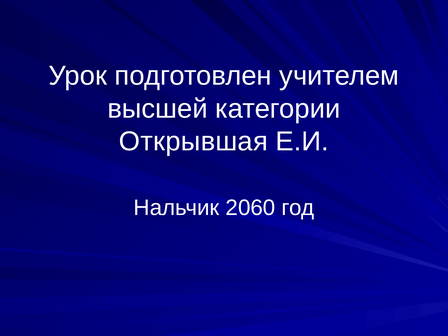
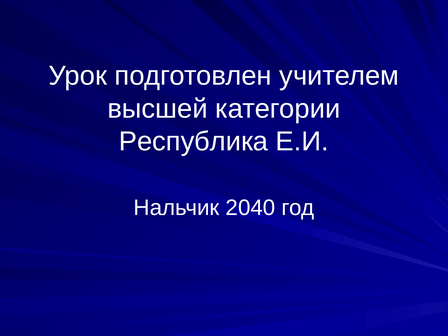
Открывшая: Открывшая -> Республика (194, 142)
2060: 2060 -> 2040 (250, 208)
